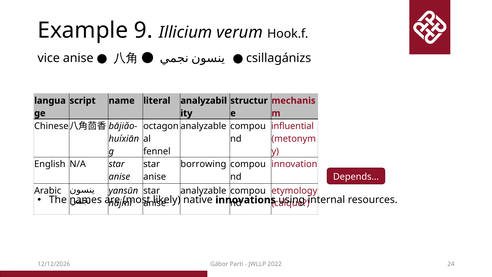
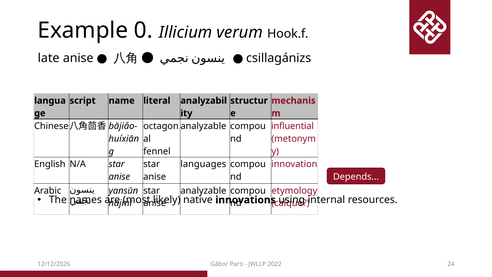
9: 9 -> 0 (143, 30)
vice: vice -> late (49, 58)
borrowing: borrowing -> languages (203, 164)
